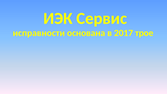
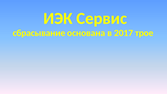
исправности: исправности -> сбрасывание (39, 33)
